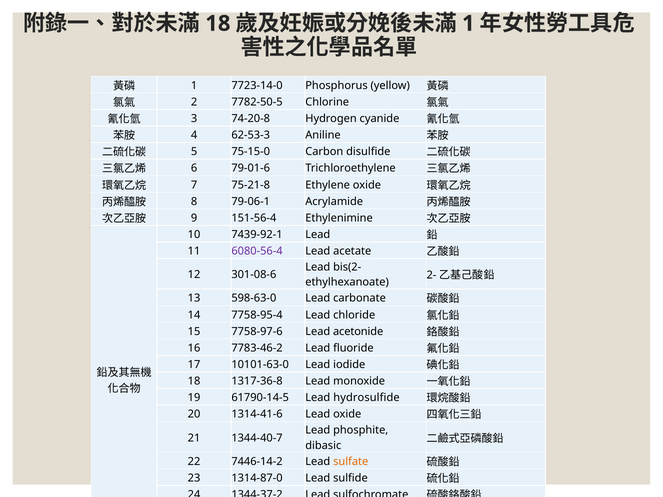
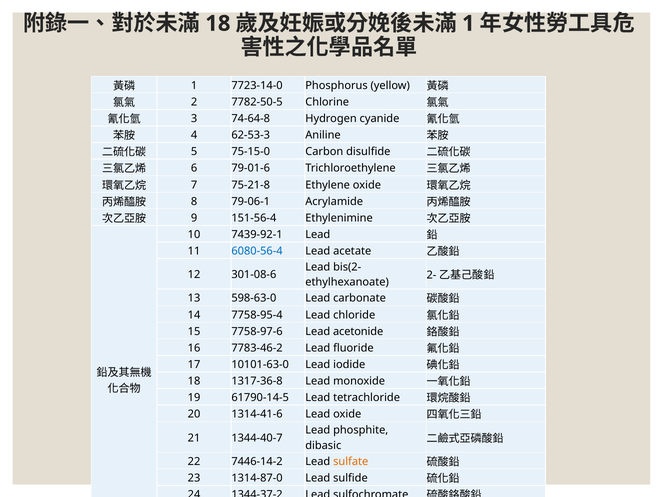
74-20-8: 74-20-8 -> 74-64-8 (251, 119)
6080-56-4 colour: purple -> blue (257, 251)
hydrosulfide: hydrosulfide -> tetrachloride (367, 398)
